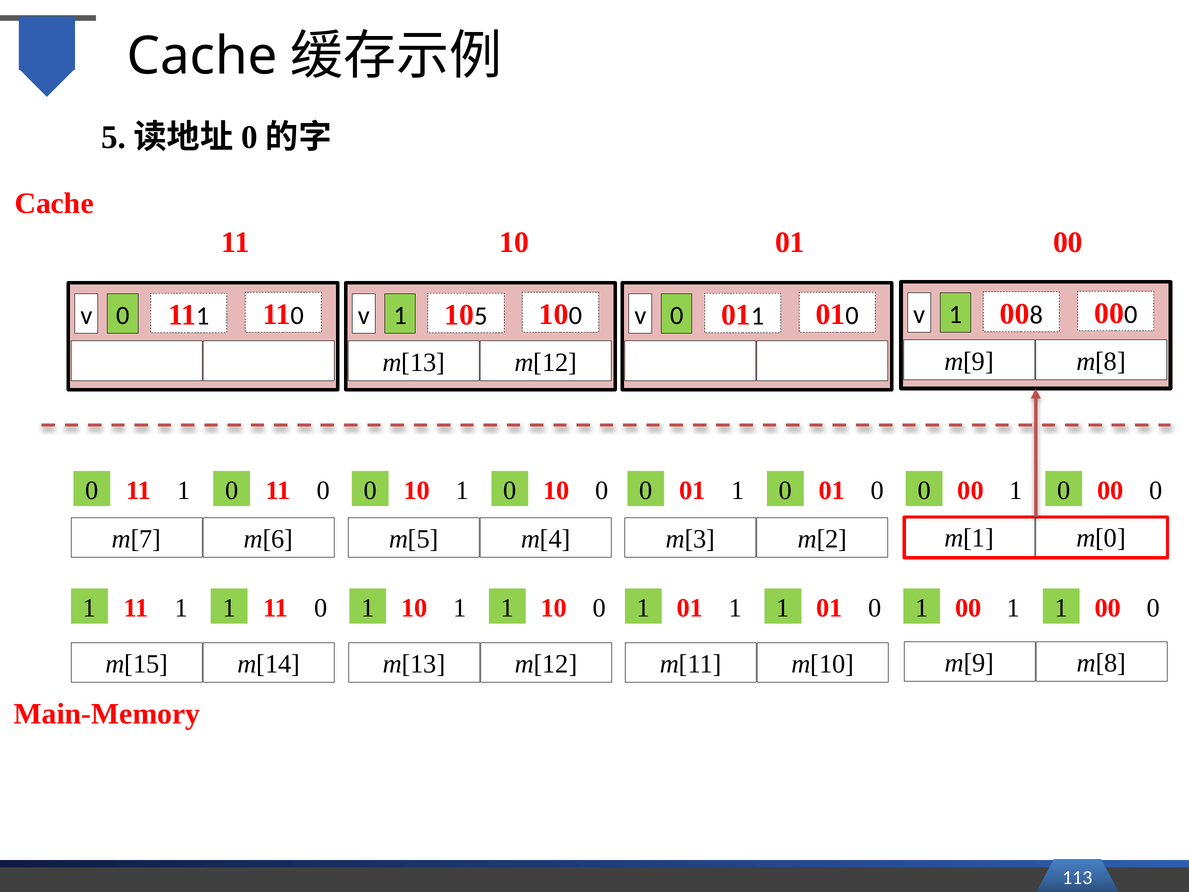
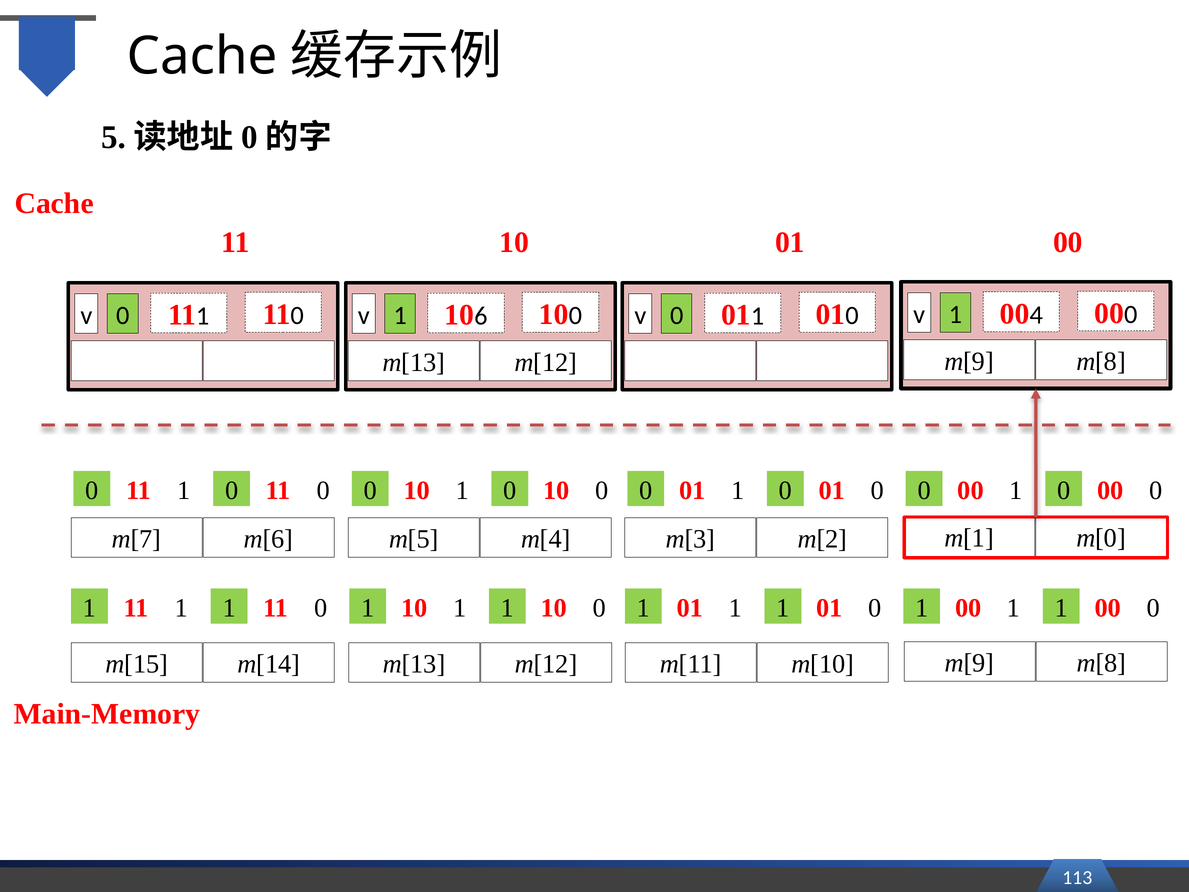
8: 8 -> 4 (1036, 315)
5: 5 -> 6 (481, 316)
